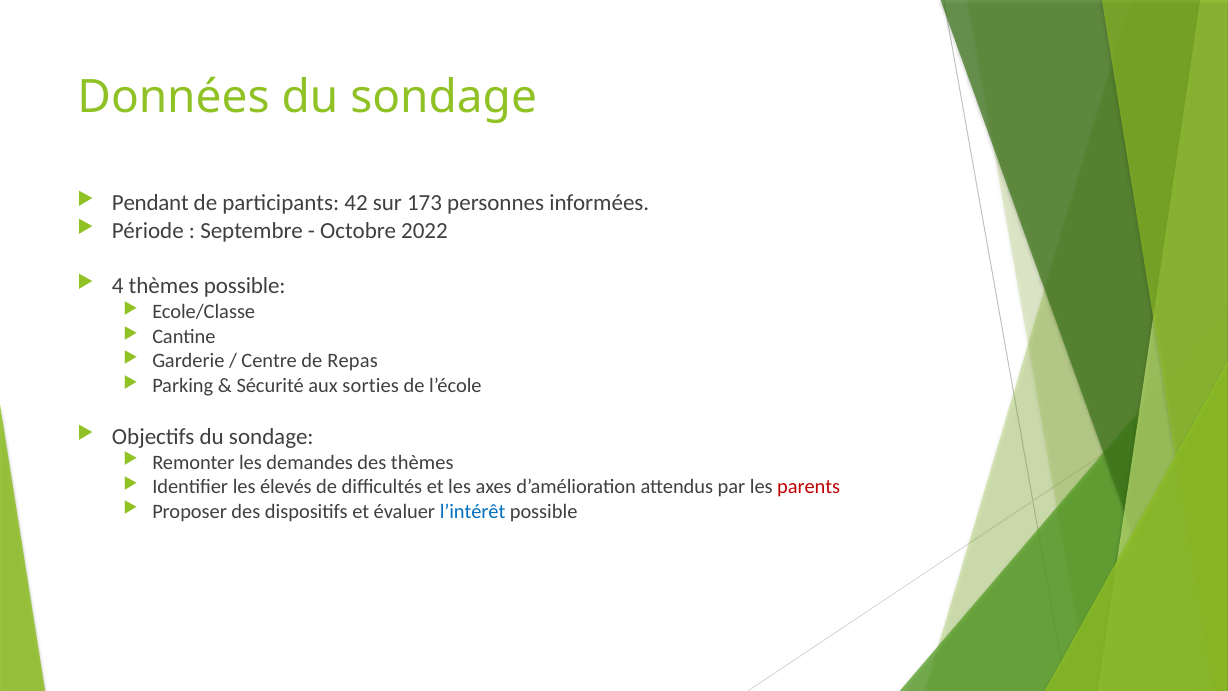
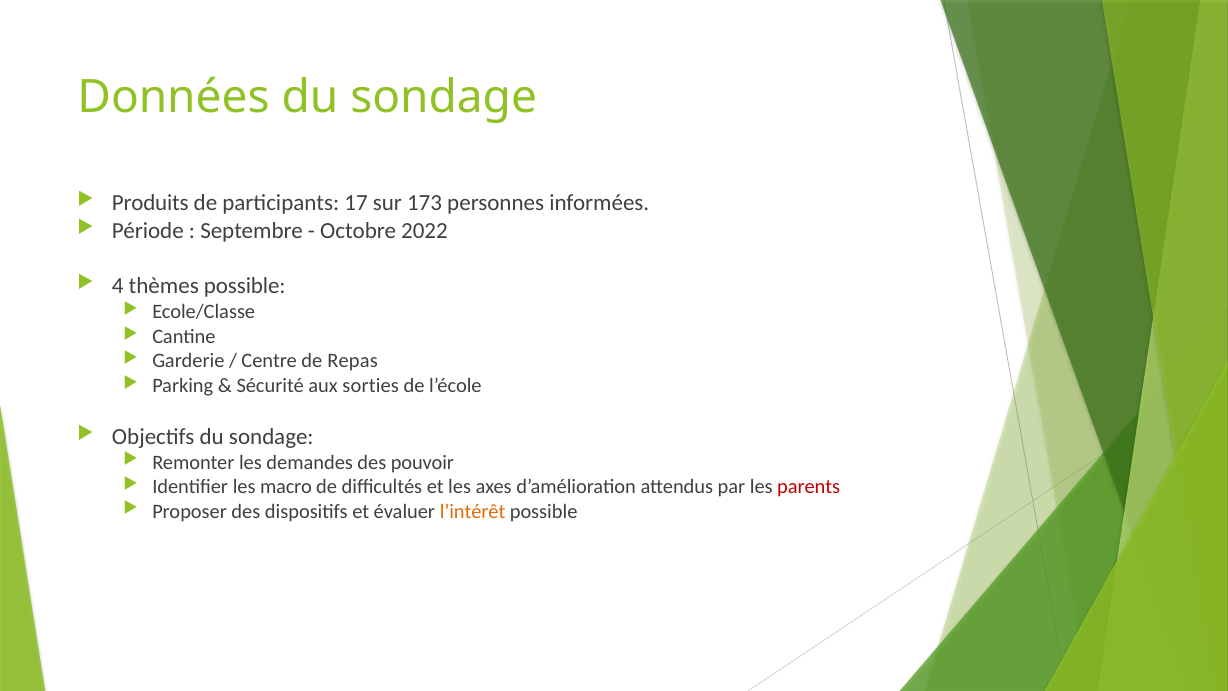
Pendant: Pendant -> Produits (150, 203)
42: 42 -> 17 (356, 203)
des thèmes: thèmes -> pouvoir (422, 462)
élevés: élevés -> macro (286, 487)
l’intérêt colour: blue -> orange (473, 511)
